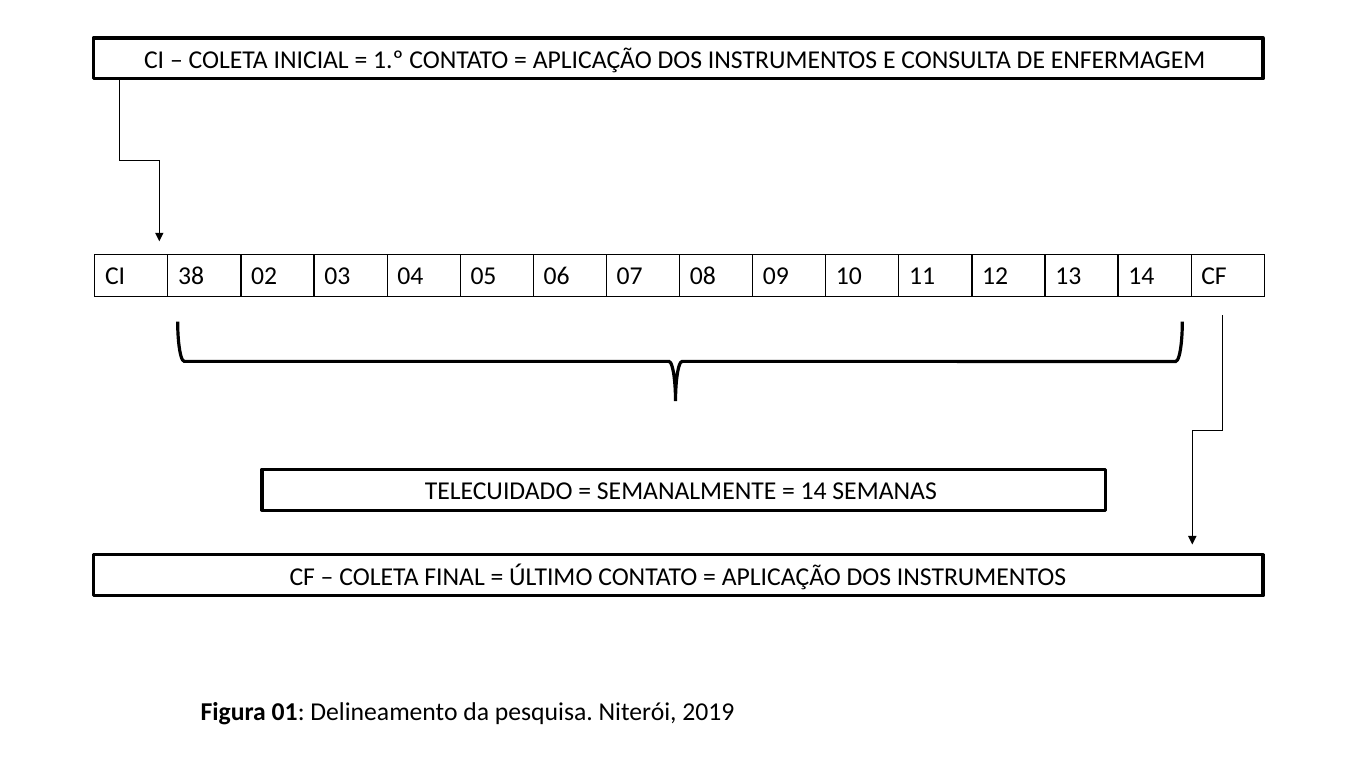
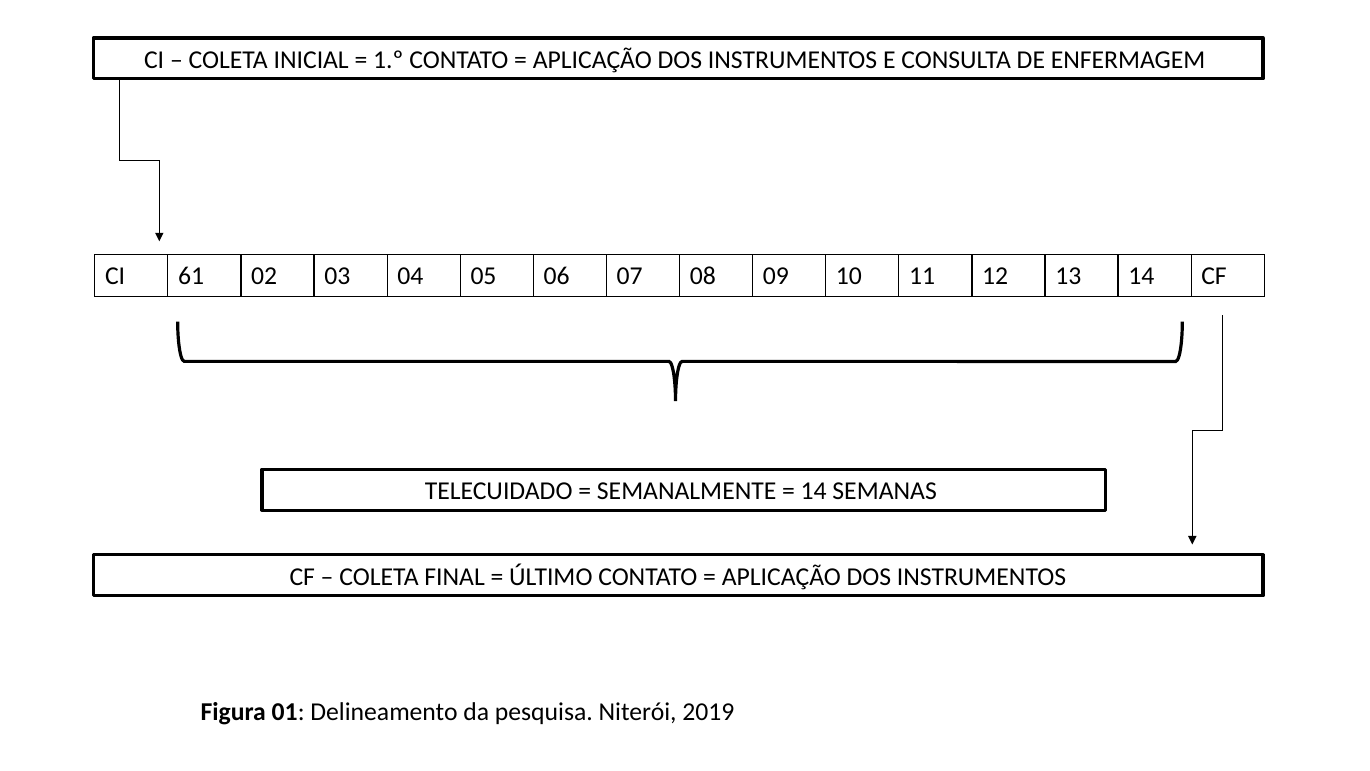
38: 38 -> 61 (191, 276)
